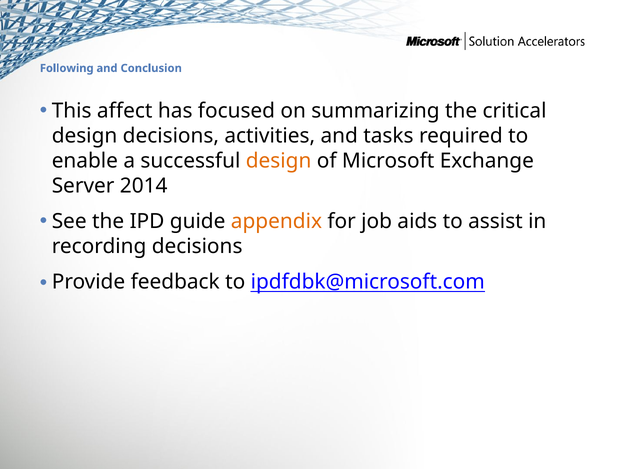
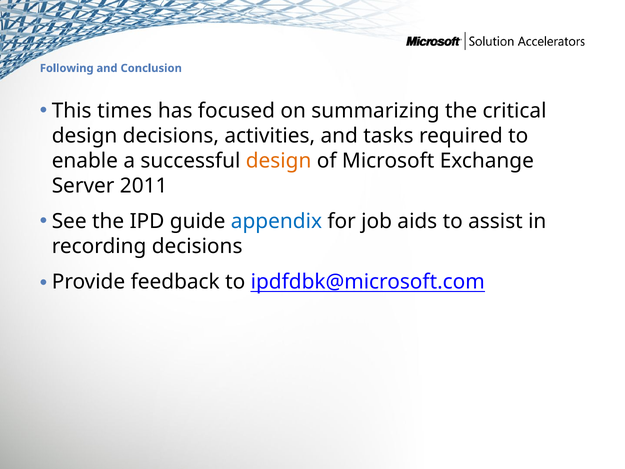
affect: affect -> times (125, 111)
2014: 2014 -> 2011 (144, 186)
appendix colour: orange -> blue (276, 221)
